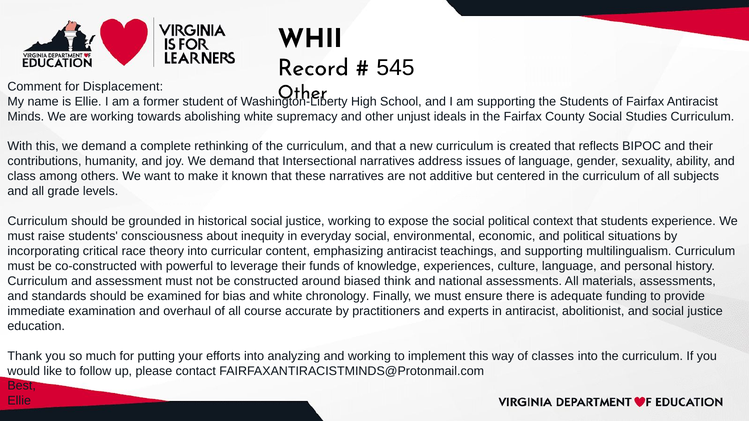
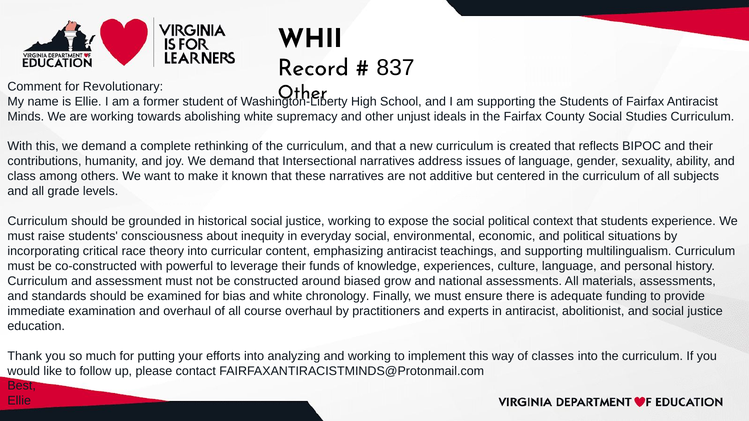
545: 545 -> 837 (396, 68)
Displacement: Displacement -> Revolutionary (123, 87)
think: think -> grow (398, 281)
course accurate: accurate -> overhaul (309, 311)
